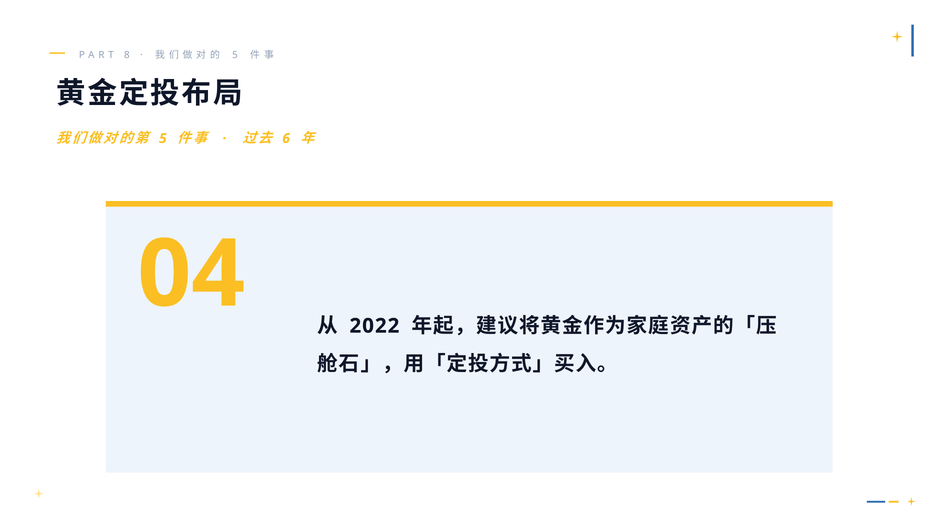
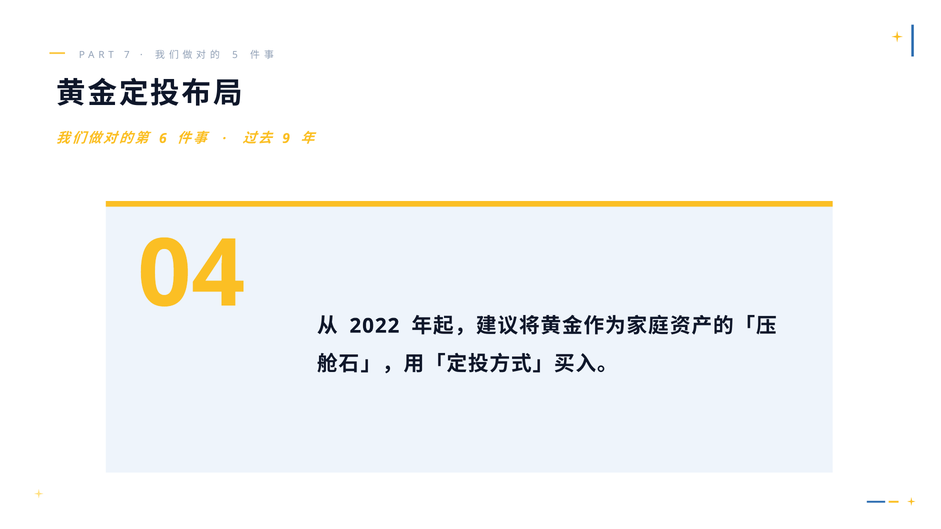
8: 8 -> 7 (127, 55)
5: 5 -> 6 (163, 139)
6: 6 -> 9 (286, 139)
